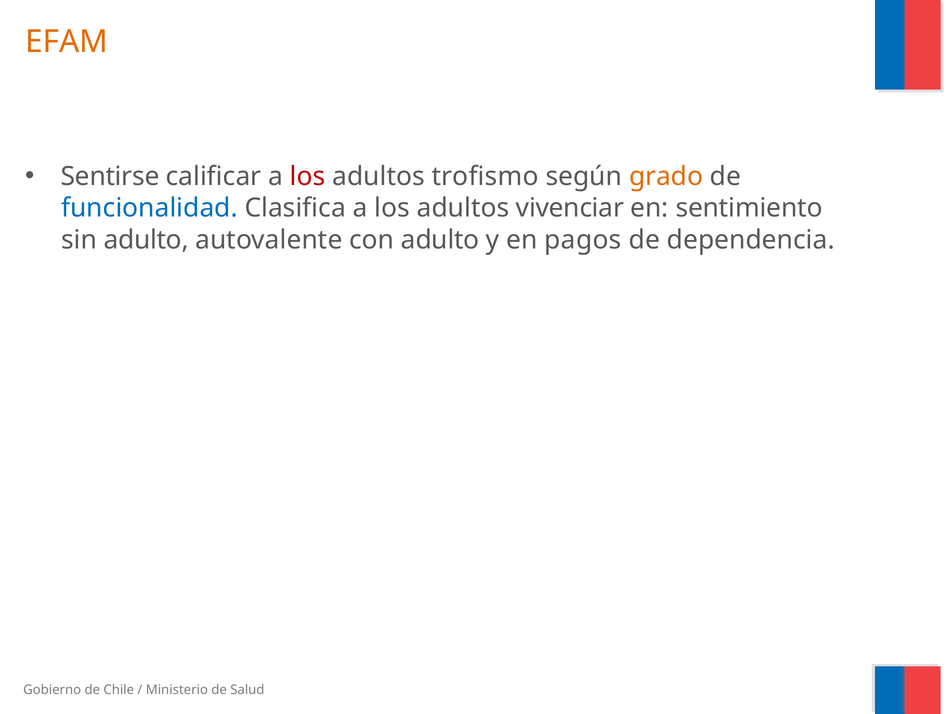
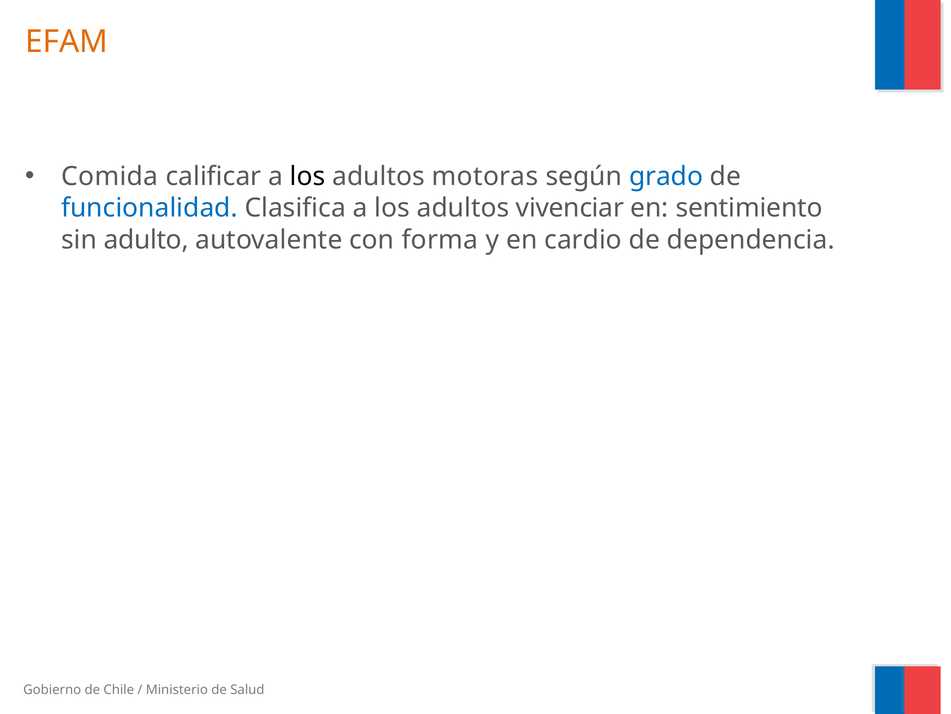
Sentirse: Sentirse -> Comida (110, 176)
los colour: red -> black (308, 176)
trofismo: trofismo -> motoras (485, 176)
grado colour: orange -> blue (666, 176)
con adulto: adulto -> forma (440, 240)
pagos: pagos -> cardio (583, 240)
